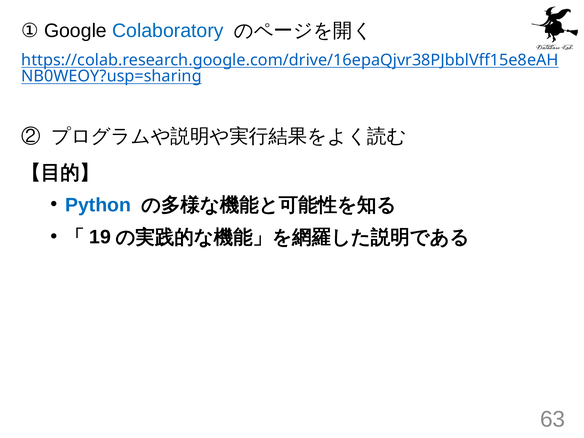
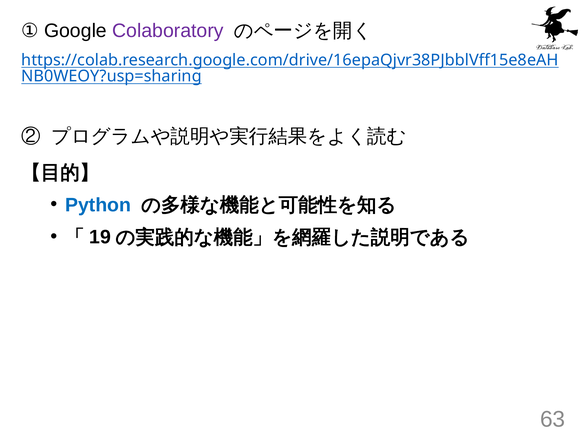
Colaboratory colour: blue -> purple (168, 31)
